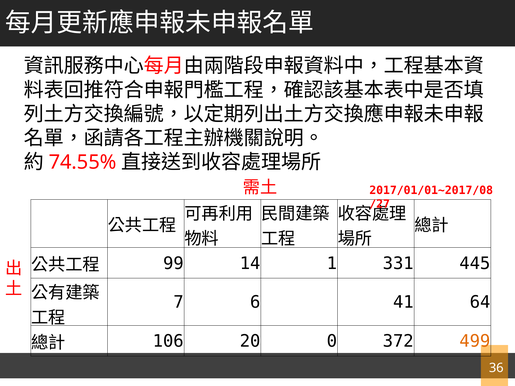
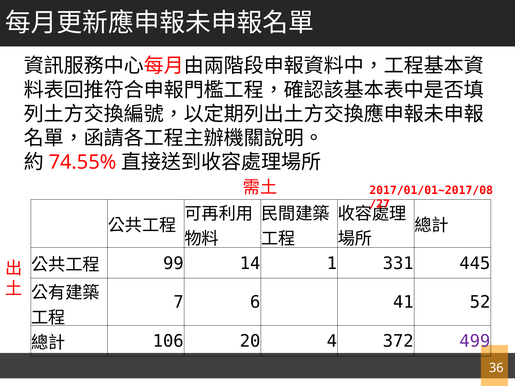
64: 64 -> 52 (480, 303)
0: 0 -> 4 (332, 341)
499 colour: orange -> purple (475, 341)
